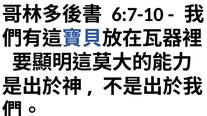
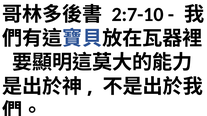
6:7-10: 6:7-10 -> 2:7-10 (138, 14)
